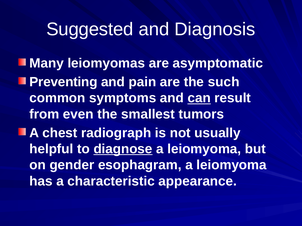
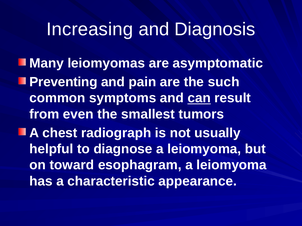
Suggested: Suggested -> Increasing (90, 29)
diagnose underline: present -> none (123, 149)
gender: gender -> toward (72, 165)
